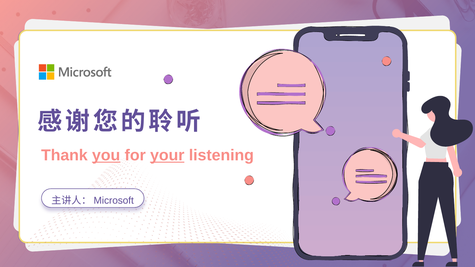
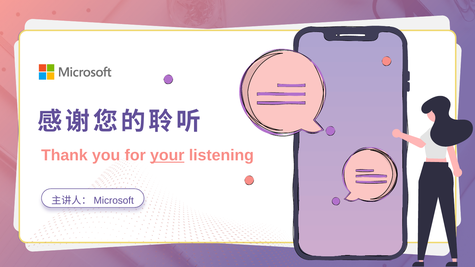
you underline: present -> none (106, 156)
